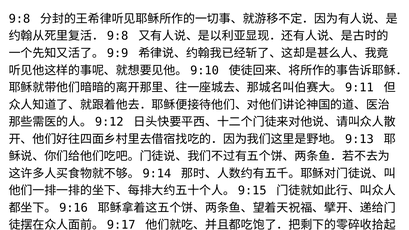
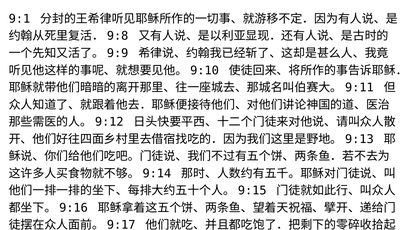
9:8: 9:8 -> 9:1 (19, 19)
